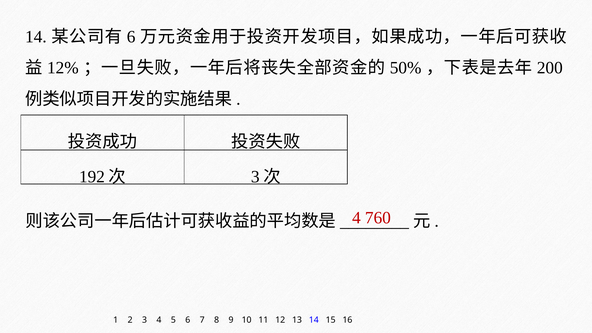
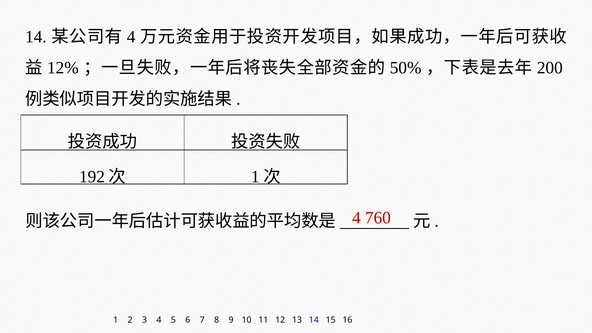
6: 6 -> 4 (131, 37)
3: 3 -> 1 (255, 177)
